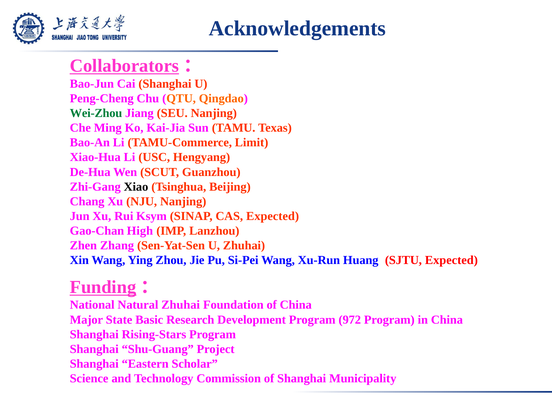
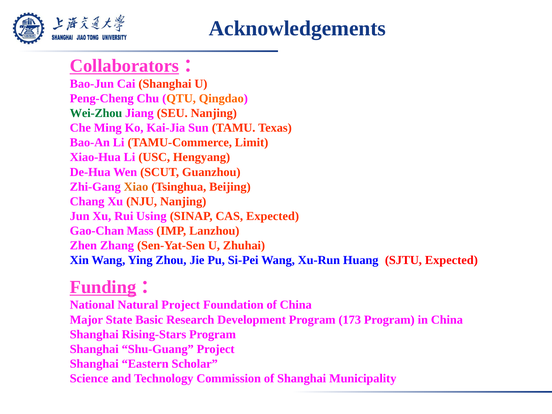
Xiao colour: black -> orange (136, 187)
Ksym: Ksym -> Using (151, 216)
High: High -> Mass (140, 231)
Natural Zhuhai: Zhuhai -> Project (181, 305)
972: 972 -> 173 (350, 320)
